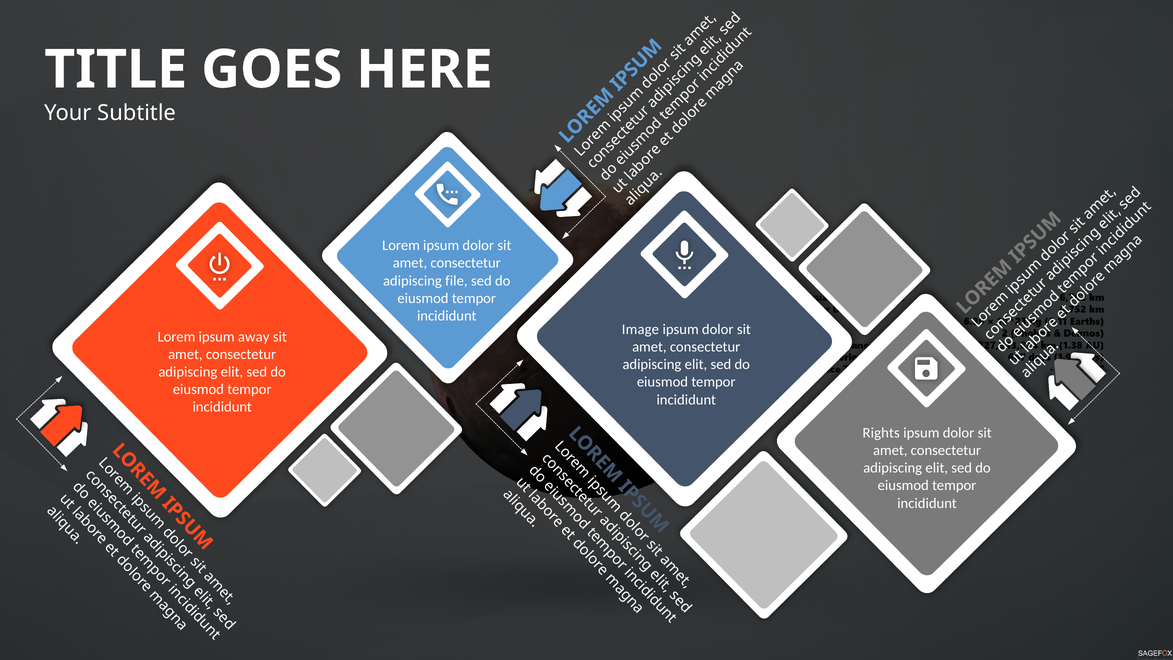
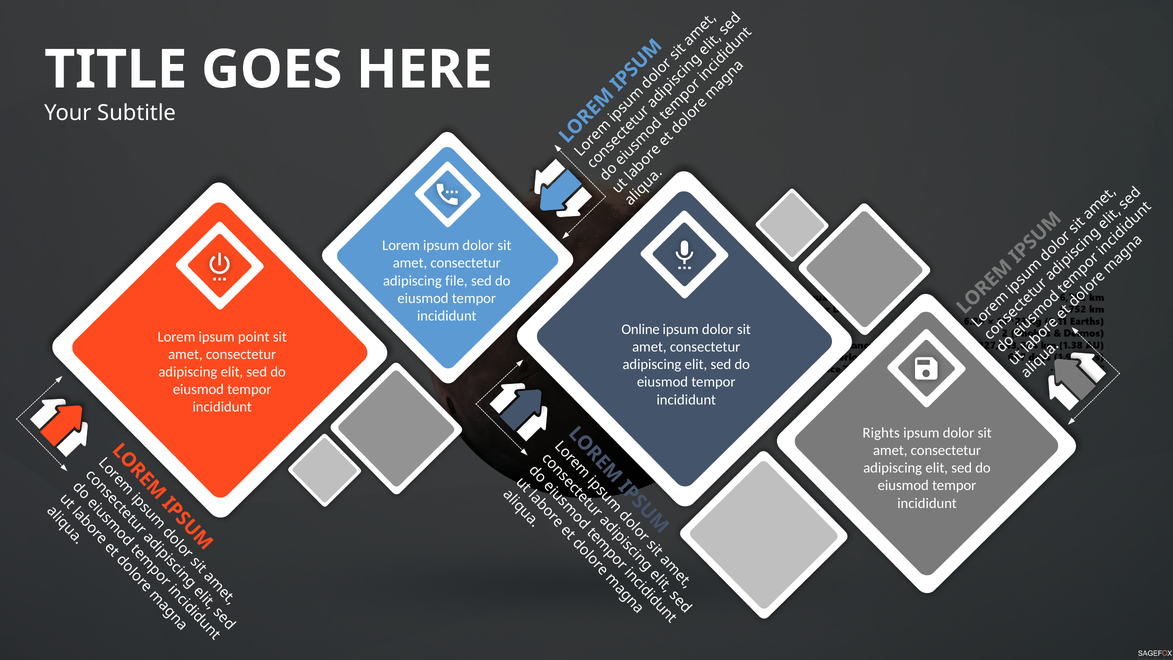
Image: Image -> Online (641, 329)
away: away -> point (254, 337)
